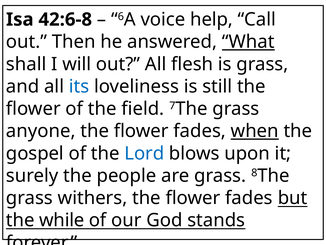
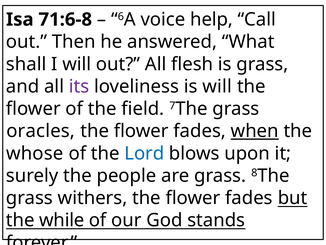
42:6-8: 42:6-8 -> 71:6-8 (65, 19)
What underline: present -> none (248, 42)
its colour: blue -> purple (79, 86)
is still: still -> will (217, 86)
anyone: anyone -> oracles (41, 131)
gospel: gospel -> whose (35, 153)
